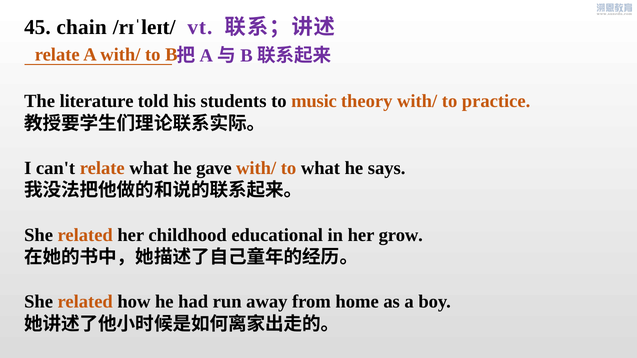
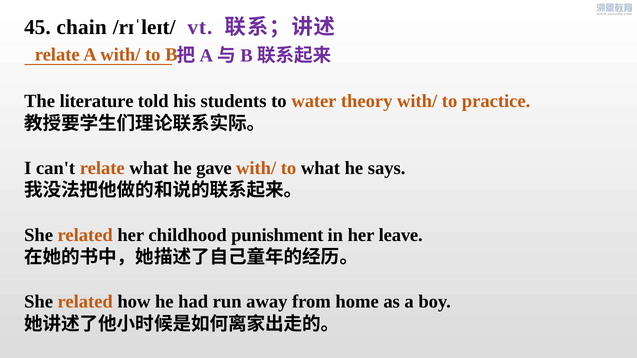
music: music -> water (314, 101)
educational: educational -> punishment (277, 235)
grow: grow -> leave (401, 235)
